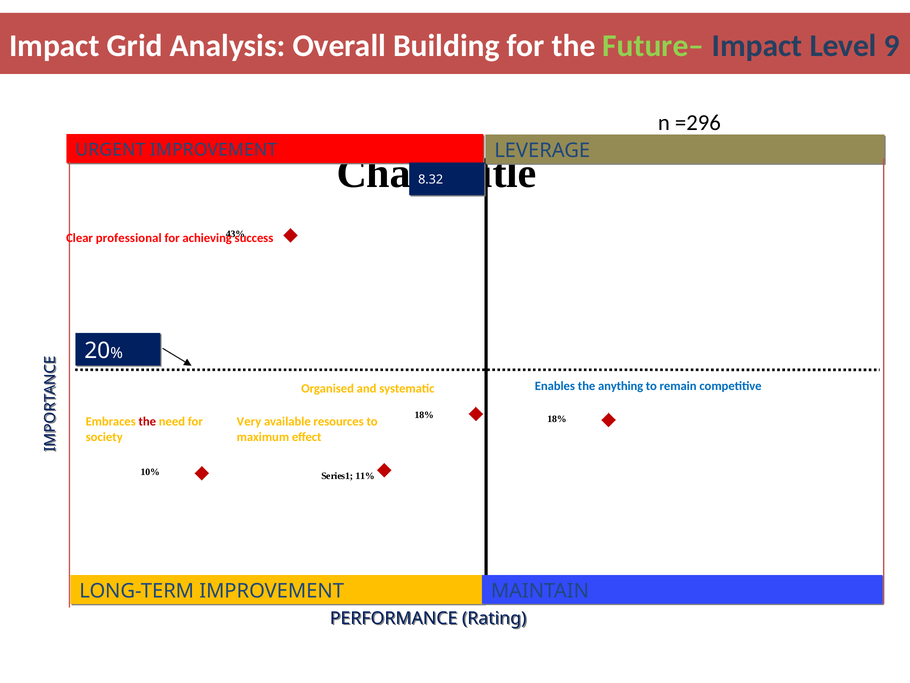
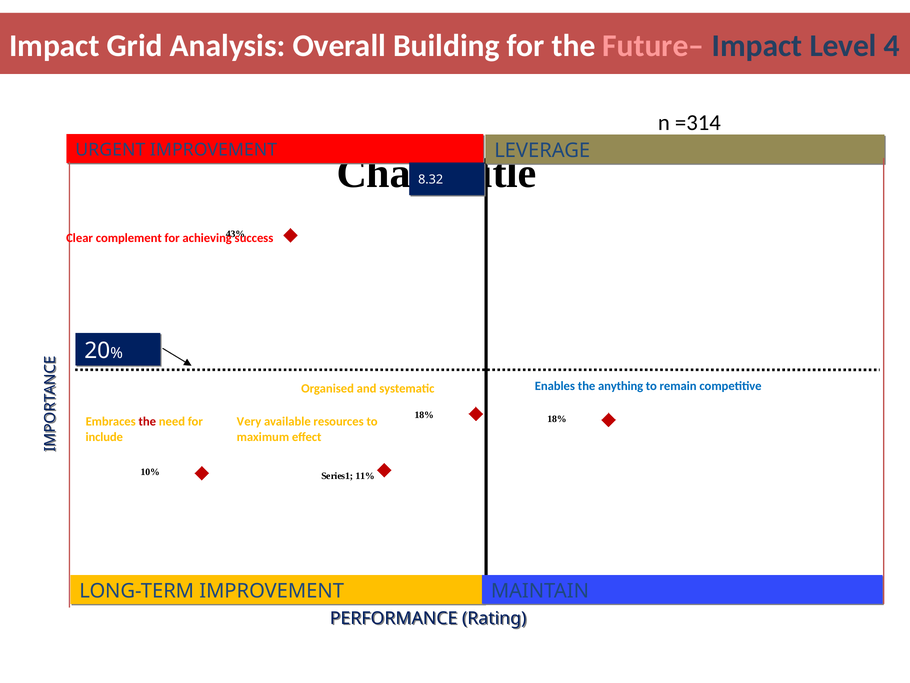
Future– colour: light green -> pink (653, 46)
9: 9 -> 4 (892, 46)
=296: =296 -> =314 (698, 123)
professional: professional -> complement (129, 238)
society: society -> include (104, 437)
